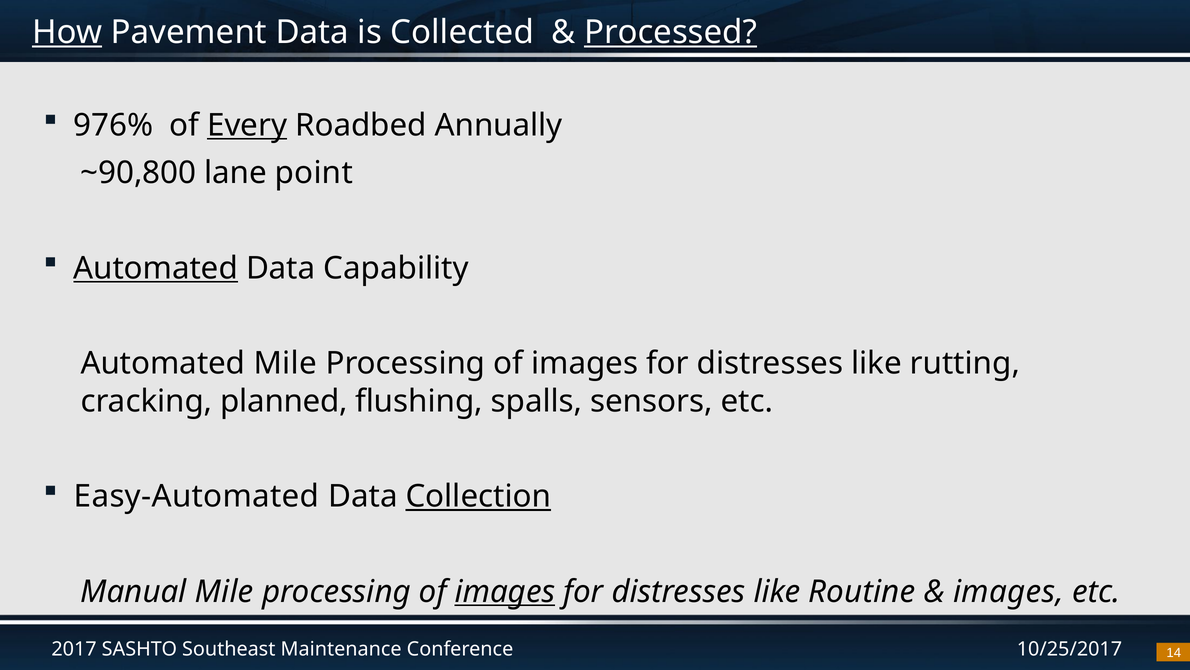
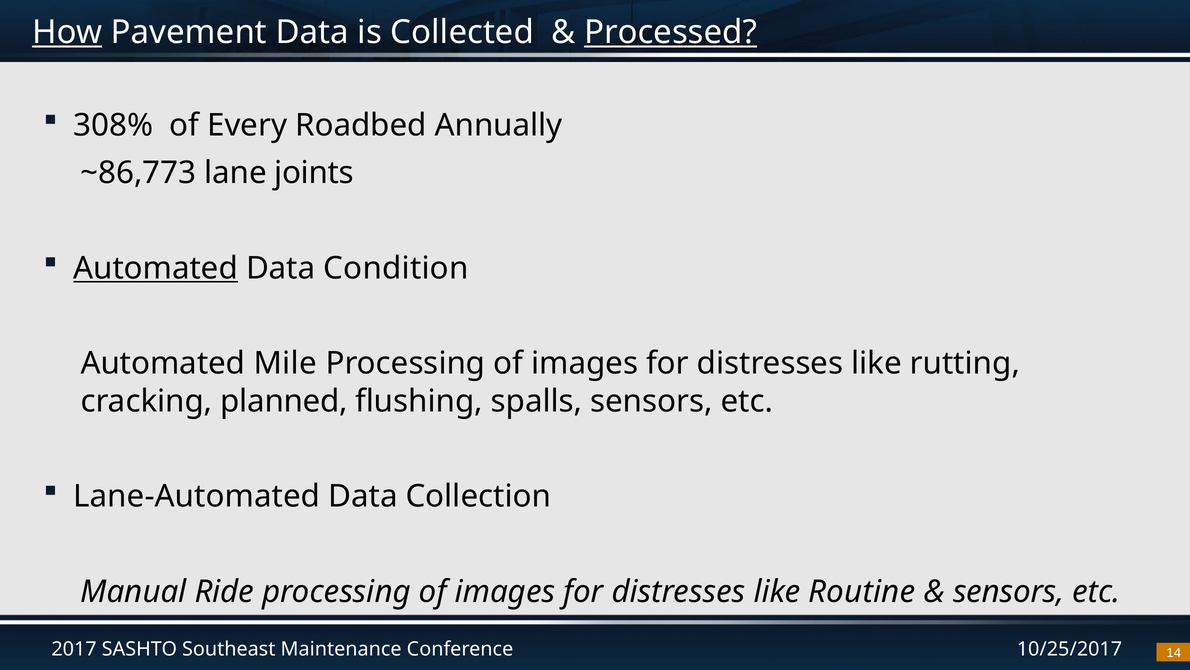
976%: 976% -> 308% (113, 125)
Every underline: present -> none (247, 125)
~90,800: ~90,800 -> ~86,773 (138, 173)
point: point -> joints (314, 173)
Capability: Capability -> Condition (396, 268)
Easy-Automated: Easy-Automated -> Lane-Automated (197, 496)
Collection underline: present -> none (478, 496)
Manual Mile: Mile -> Ride (224, 591)
images underline: present -> none (505, 591)
images: images -> sensors (1009, 591)
